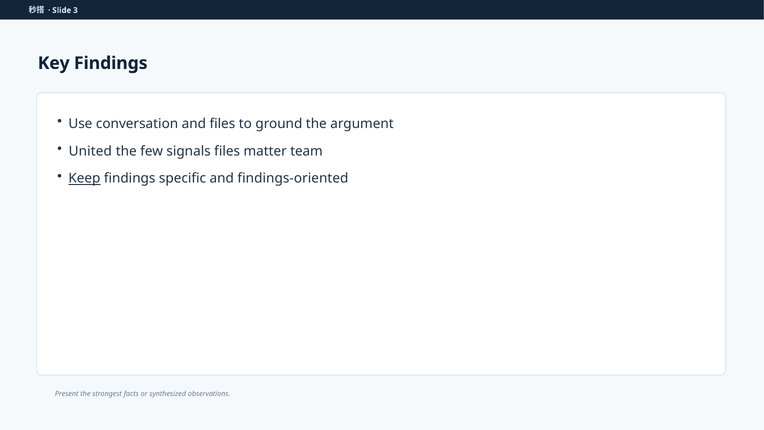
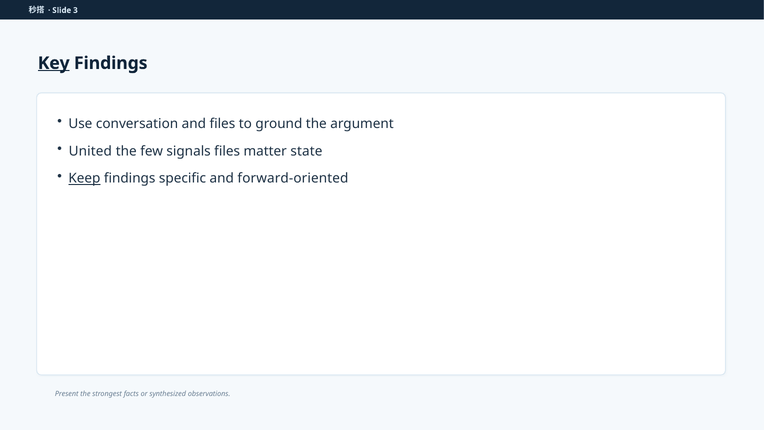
Key underline: none -> present (54, 63)
team: team -> state (306, 151)
findings-oriented: findings-oriented -> forward-oriented (293, 178)
